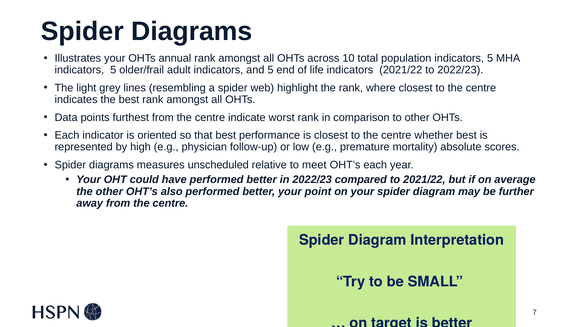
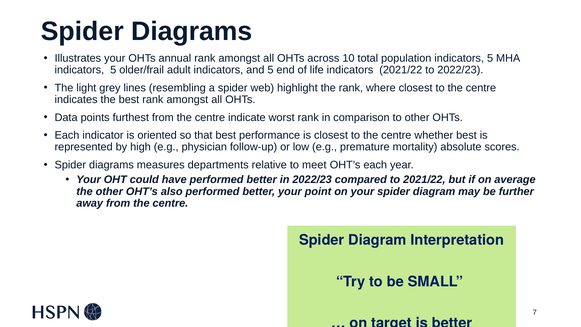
unscheduled: unscheduled -> departments (218, 165)
